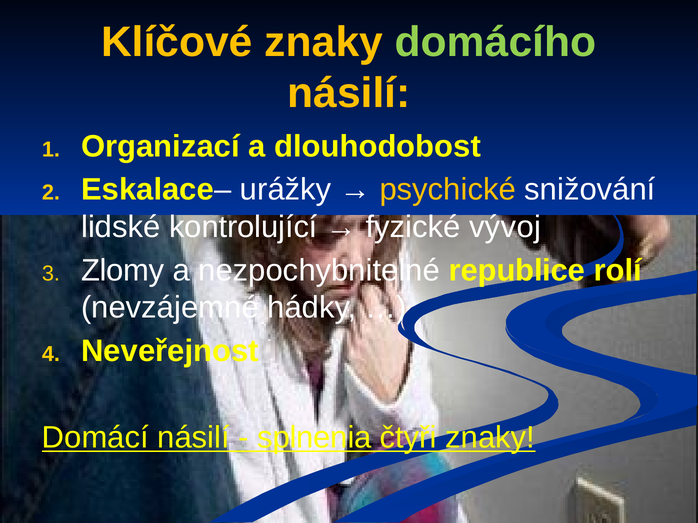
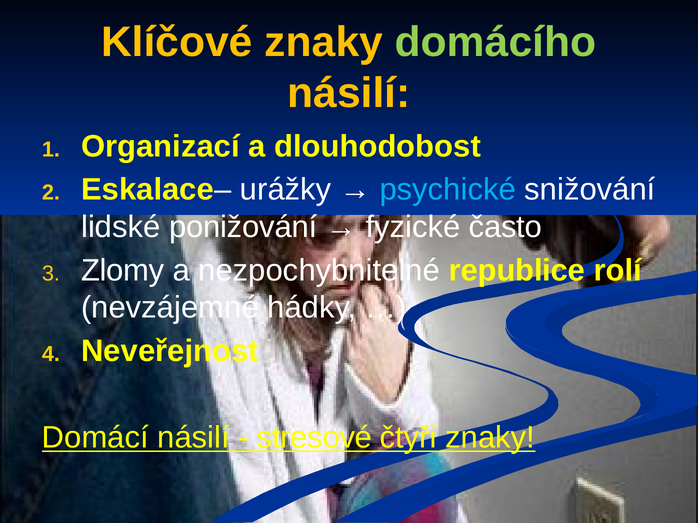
psychické colour: yellow -> light blue (448, 190)
kontrolující: kontrolující -> ponižování (243, 227)
vývoj: vývoj -> často (505, 227)
splnenia: splnenia -> stresové (314, 438)
